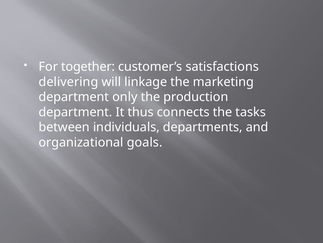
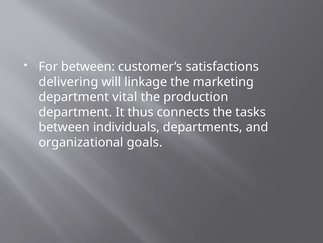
For together: together -> between (88, 67)
only: only -> vital (125, 97)
